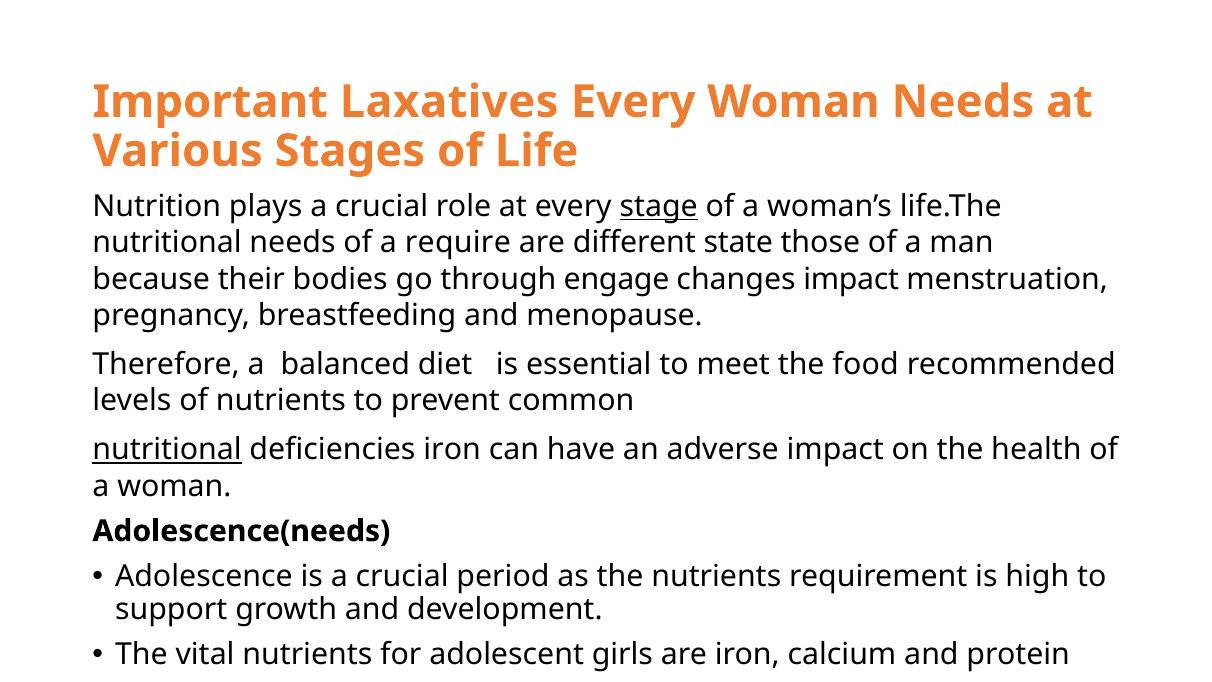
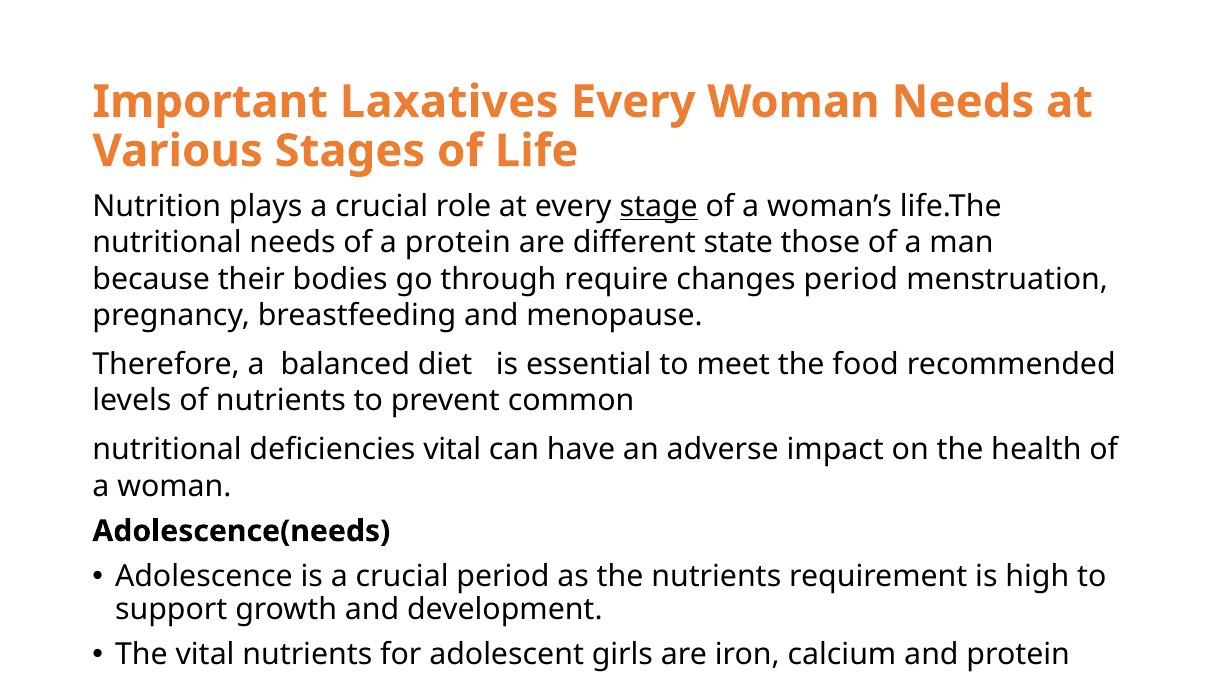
a require: require -> protein (458, 243)
engage: engage -> require (616, 279)
changes impact: impact -> period (851, 279)
nutritional underline: present -> none (167, 450)
deficiencies iron: iron -> vital (452, 450)
